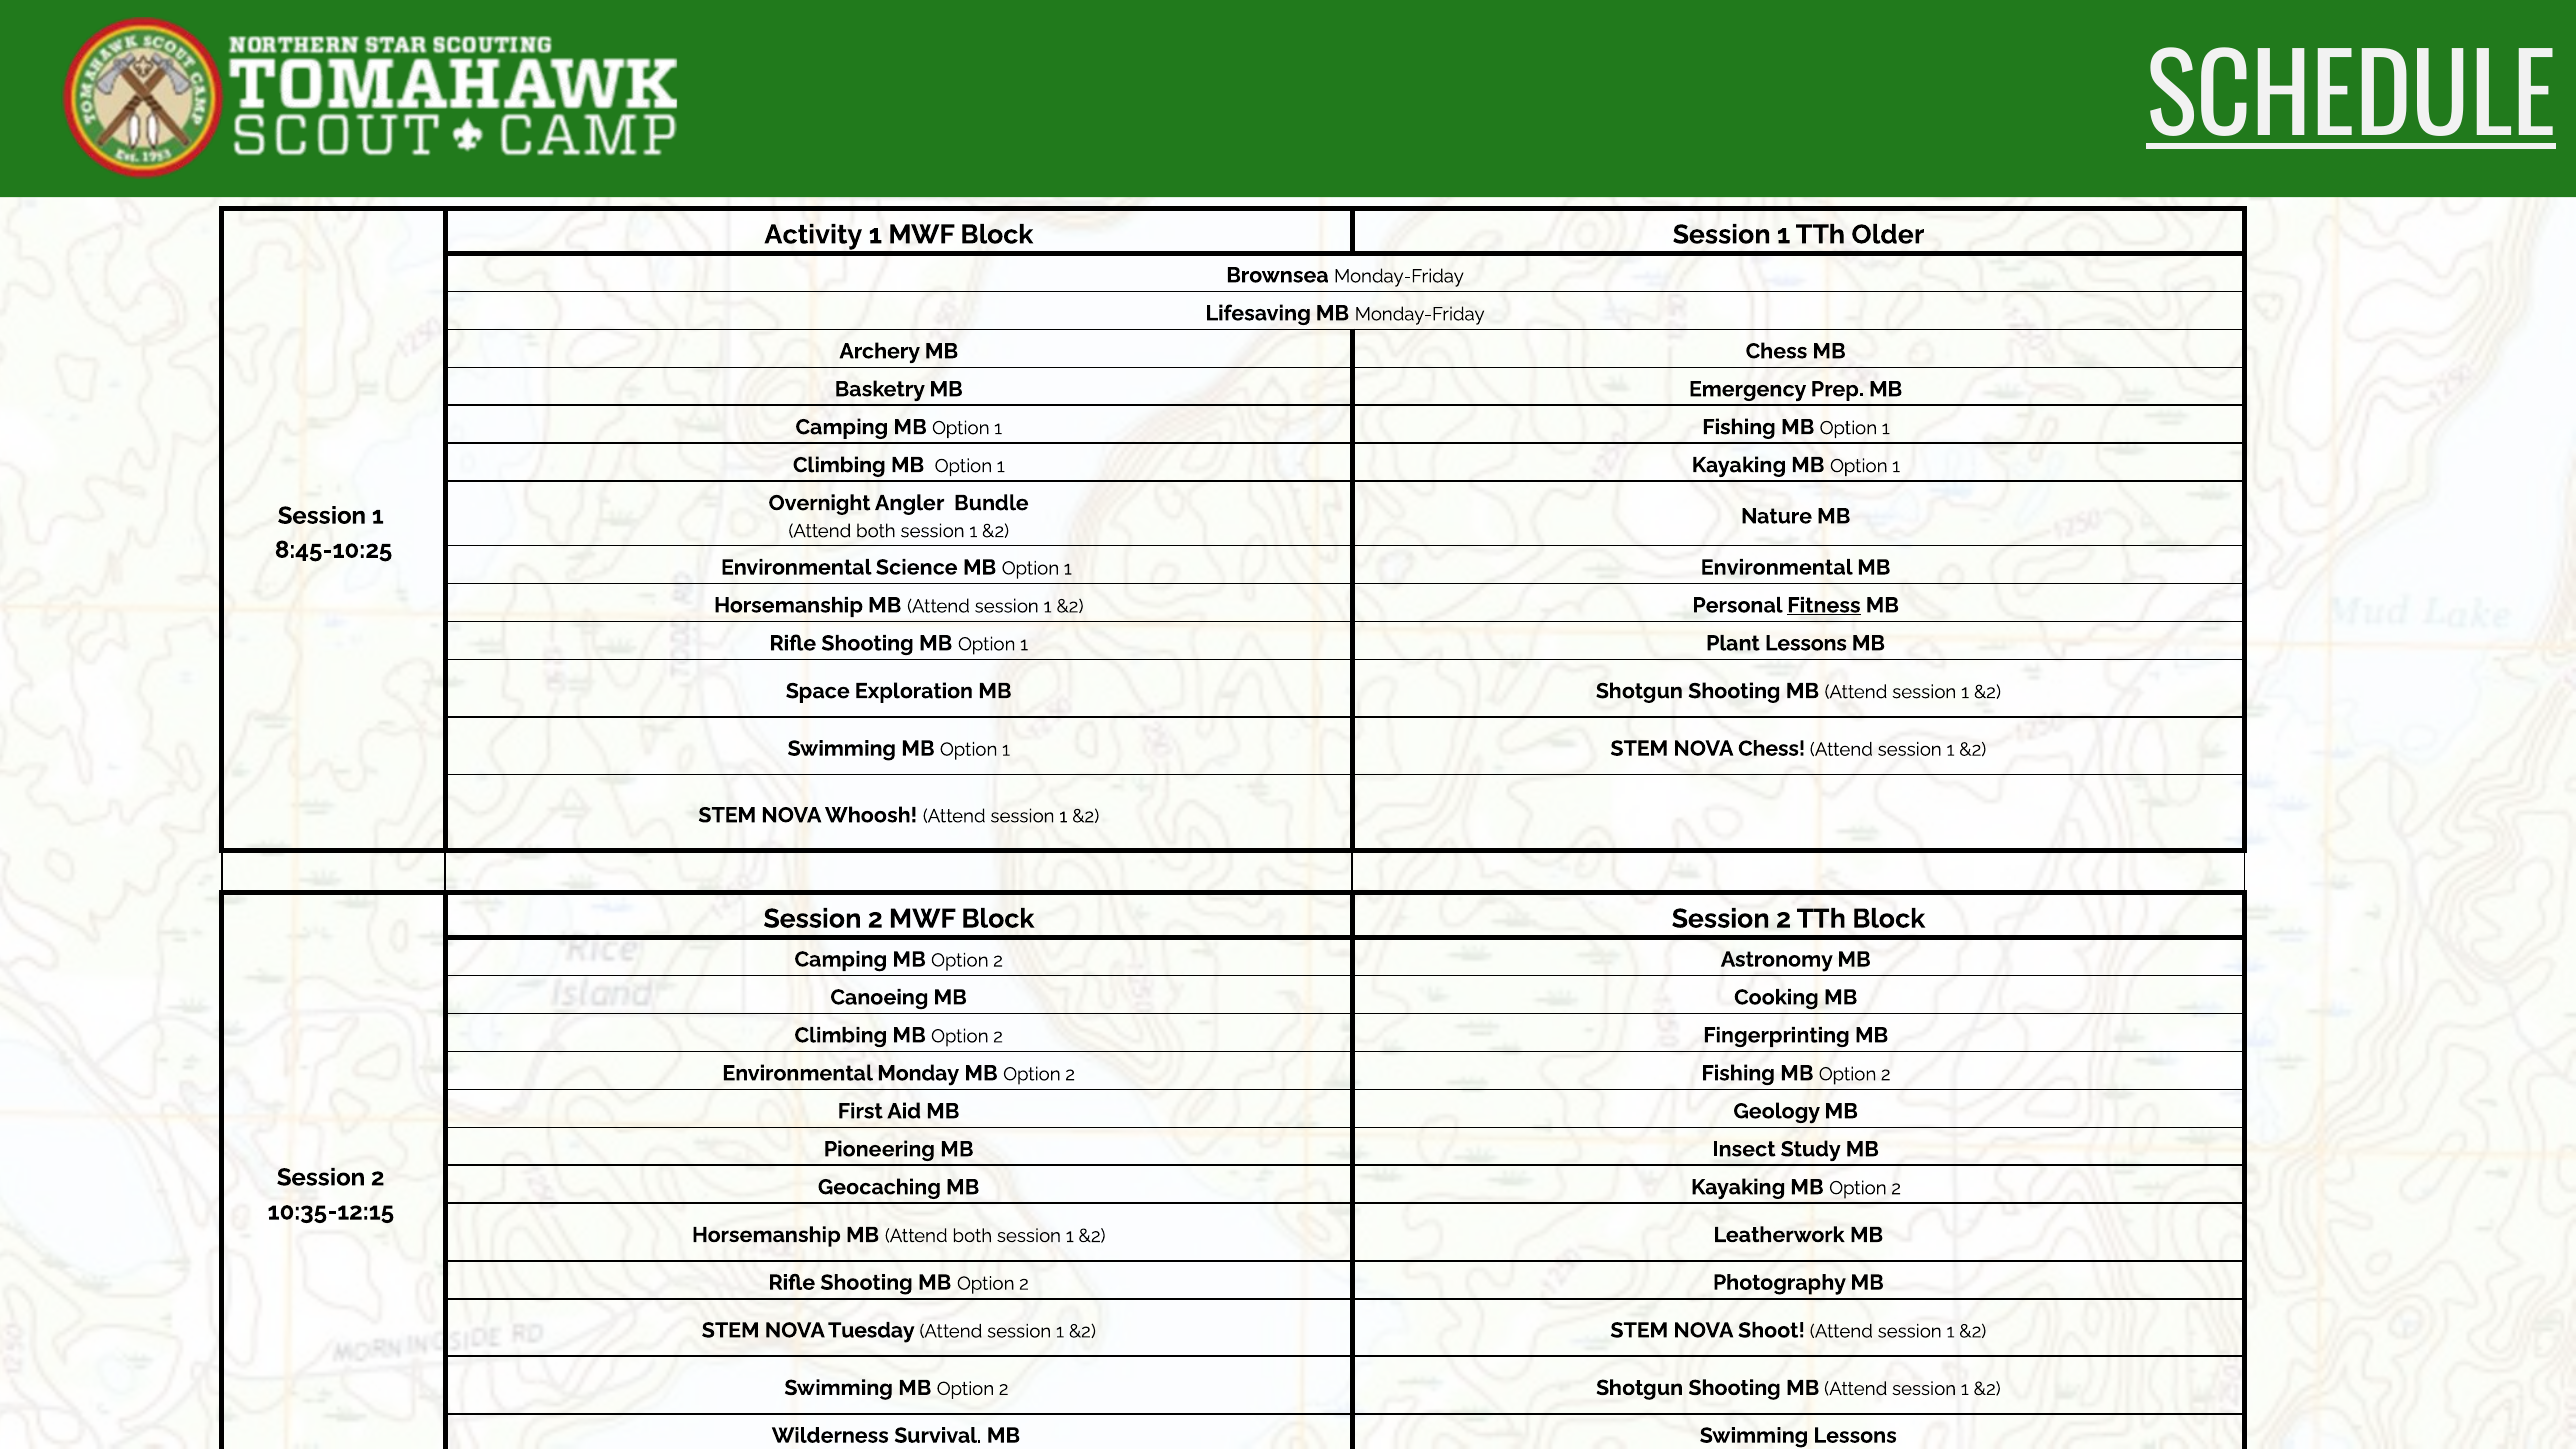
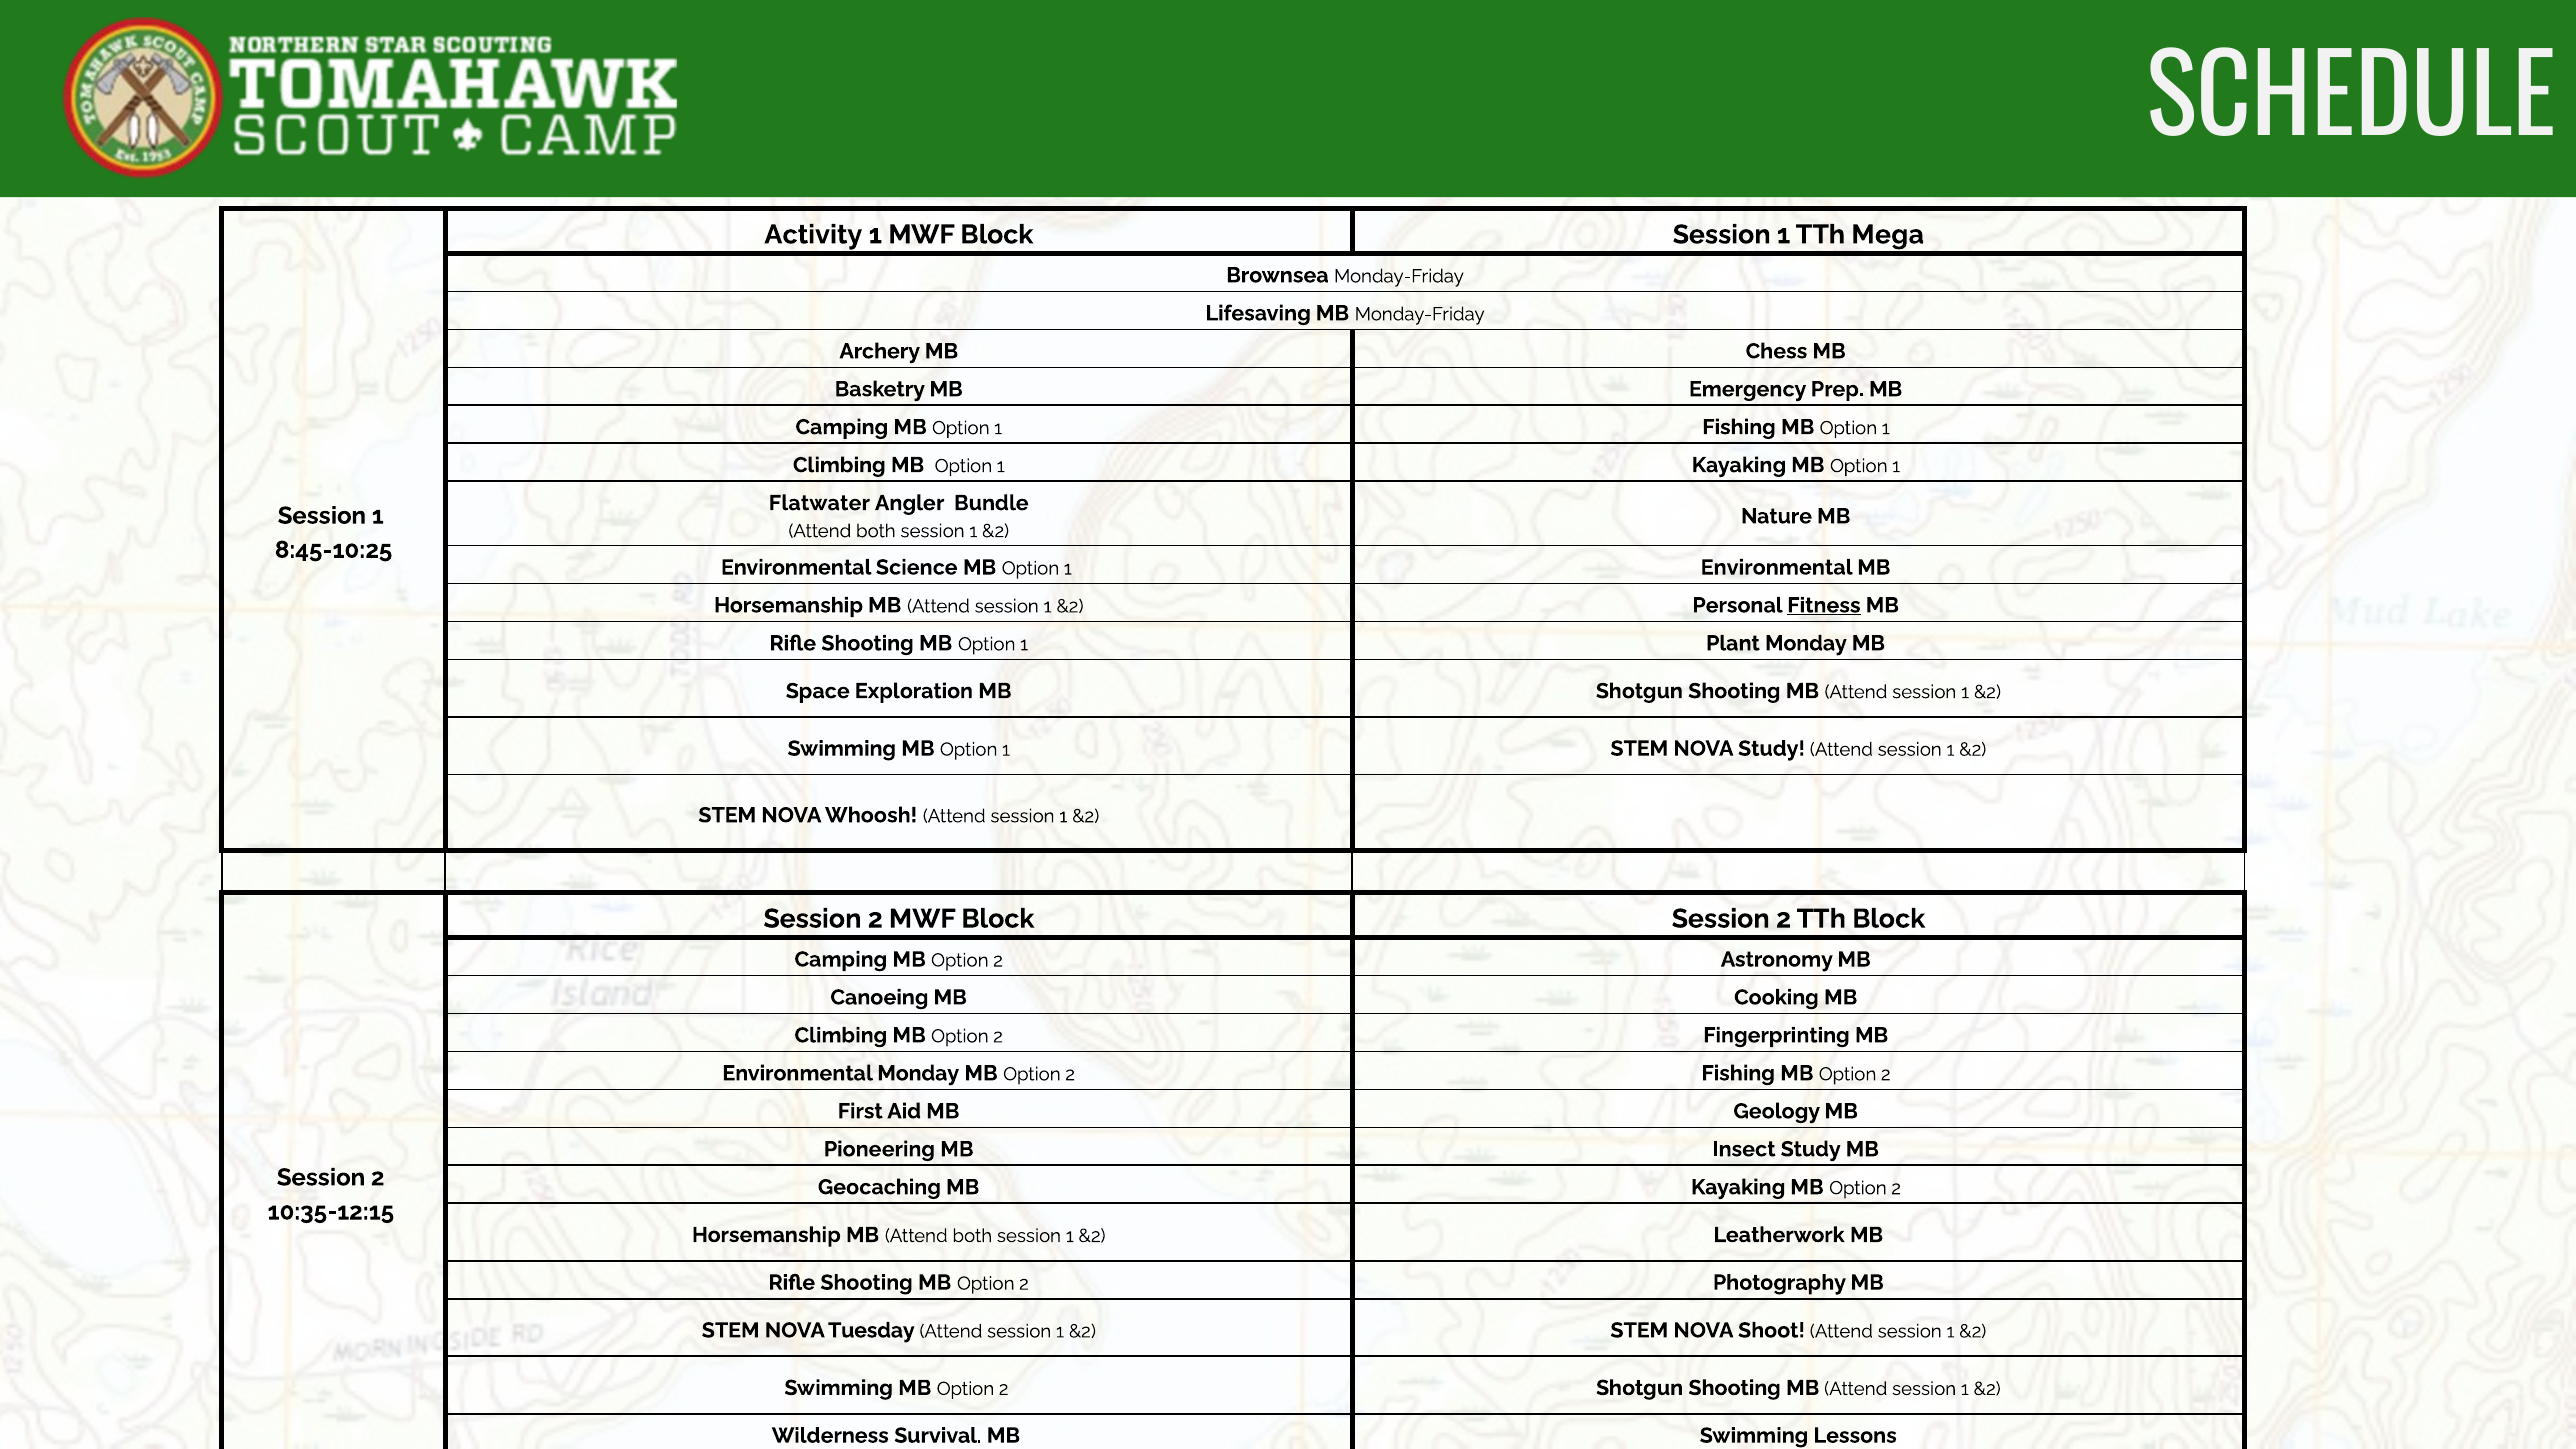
SCHEDULE underline: present -> none (2351, 100)
Older: Older -> Mega (1888, 235)
Overnight: Overnight -> Flatwater (819, 503)
Plant Lessons: Lessons -> Monday (1806, 643)
NOVA Chess: Chess -> Study (1772, 749)
